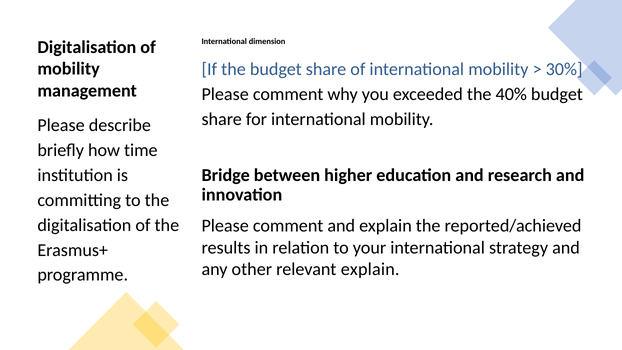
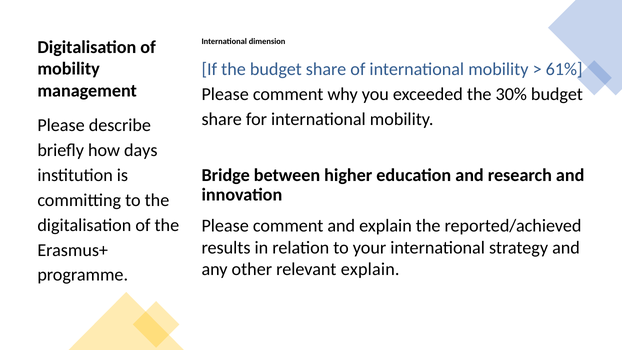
30%: 30% -> 61% (564, 69)
40%: 40% -> 30% (511, 94)
time: time -> days (141, 150)
